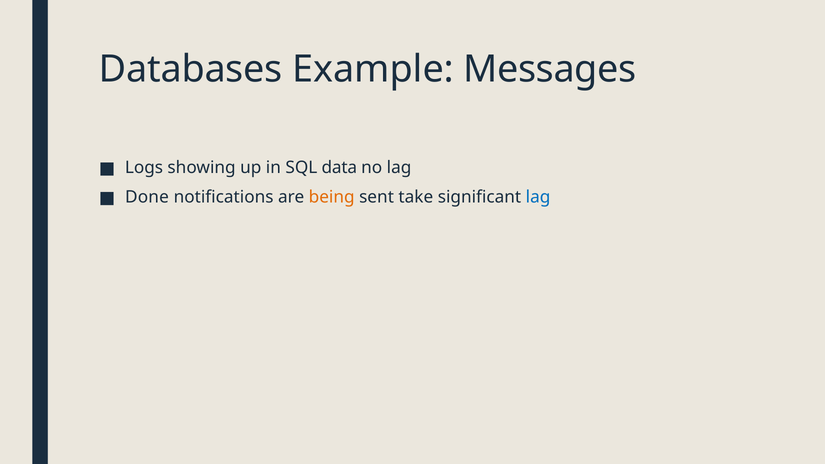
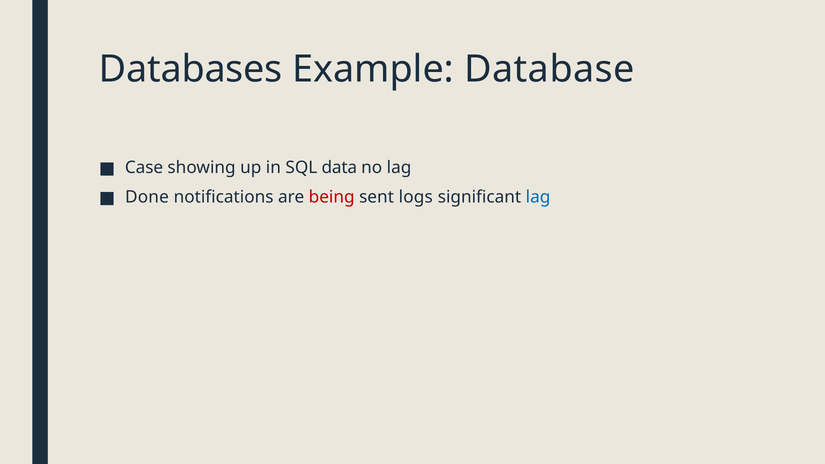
Messages: Messages -> Database (549, 69)
Logs: Logs -> Case (144, 168)
being colour: orange -> red (332, 197)
take: take -> logs (416, 197)
